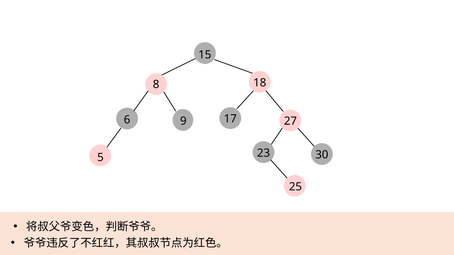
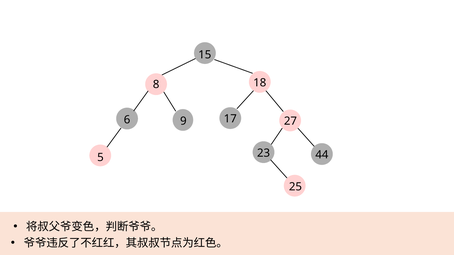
30: 30 -> 44 (322, 155)
